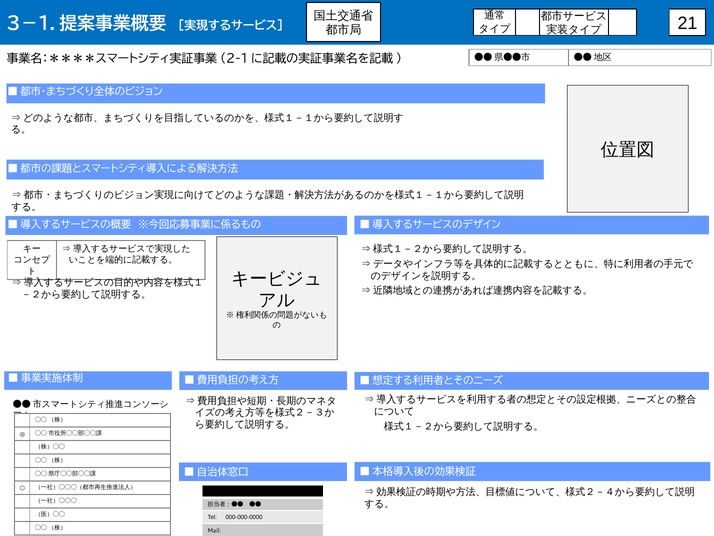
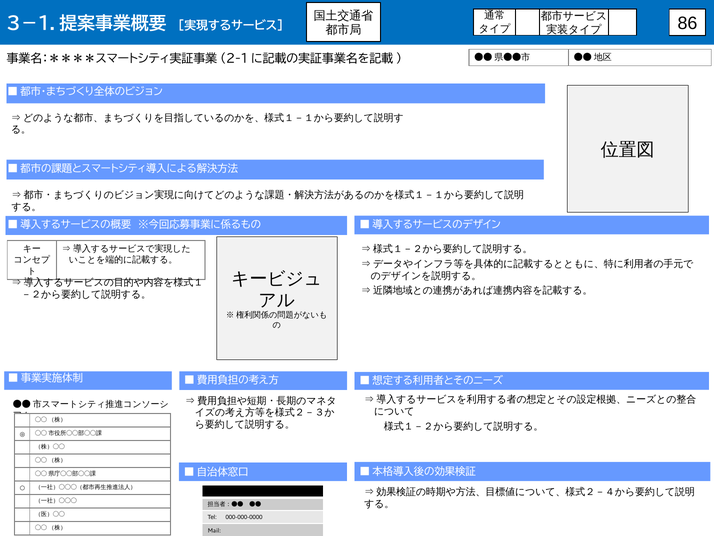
21: 21 -> 86 (687, 24)
